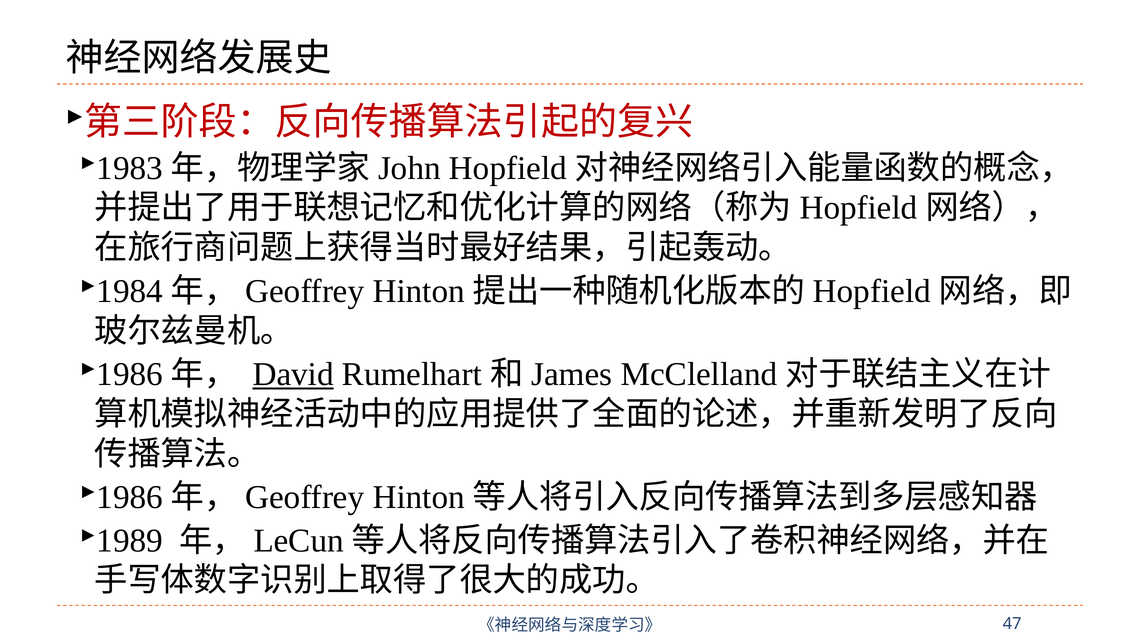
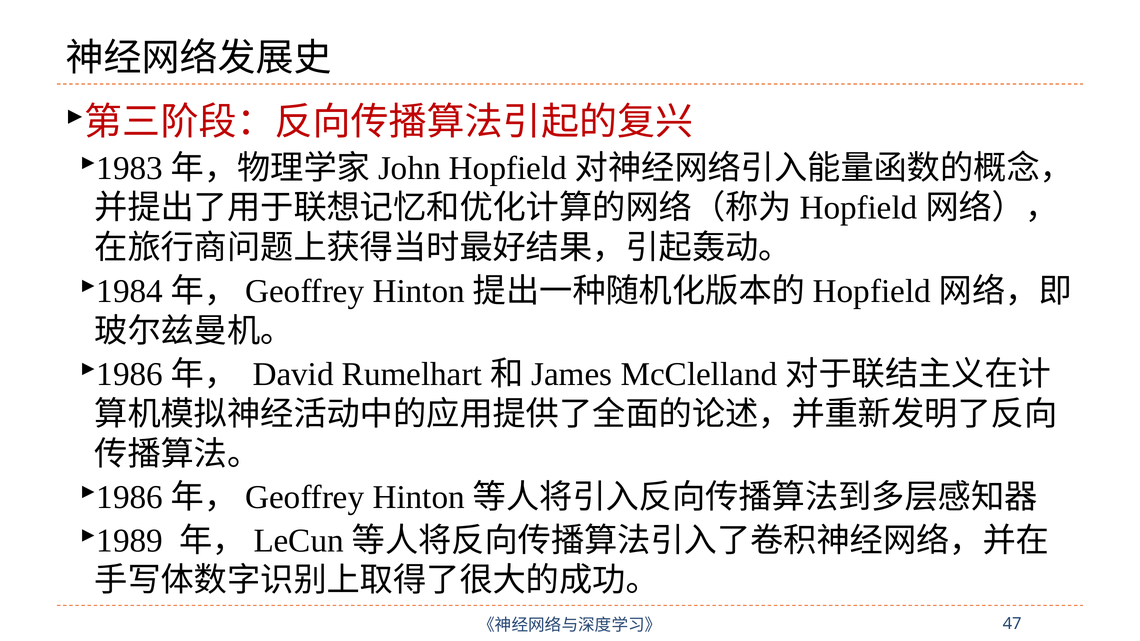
David underline: present -> none (293, 374)
